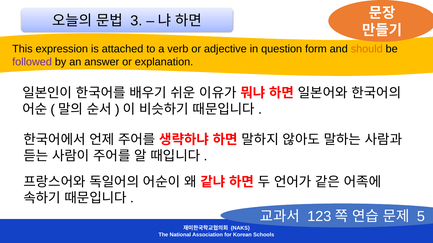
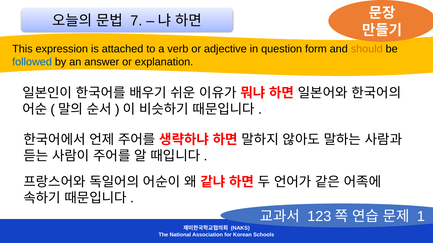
3: 3 -> 7 (136, 21)
followed colour: purple -> blue (32, 62)
5: 5 -> 1 (421, 217)
